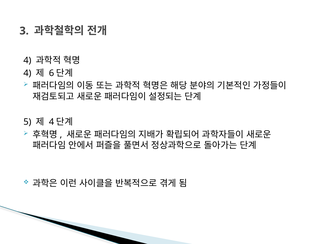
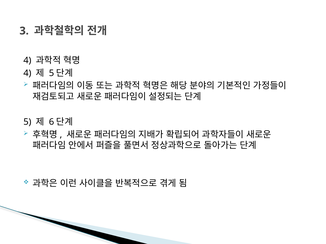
6: 6 -> 5 (51, 73)
4: 4 -> 6 (51, 122)
